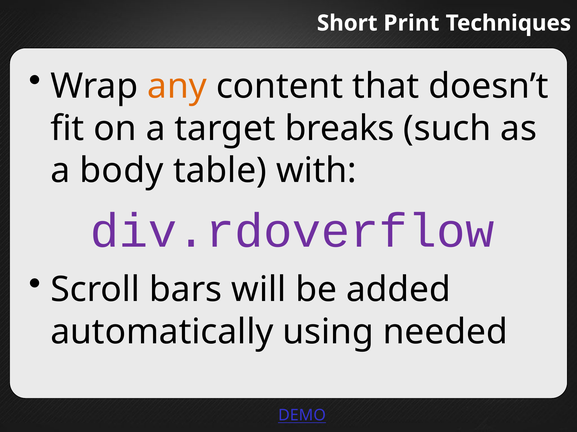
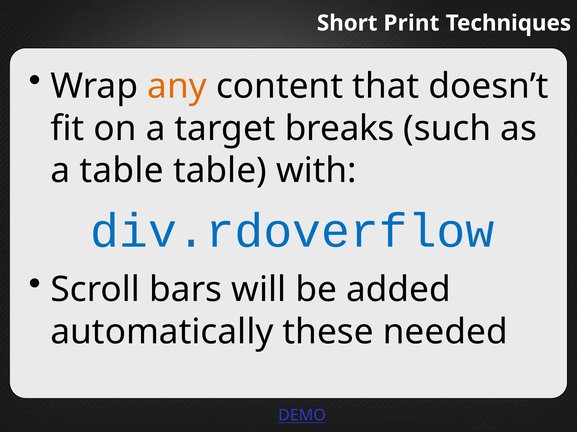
a body: body -> table (122, 171)
div.rdoverflow colour: purple -> blue (292, 231)
using: using -> these (328, 332)
